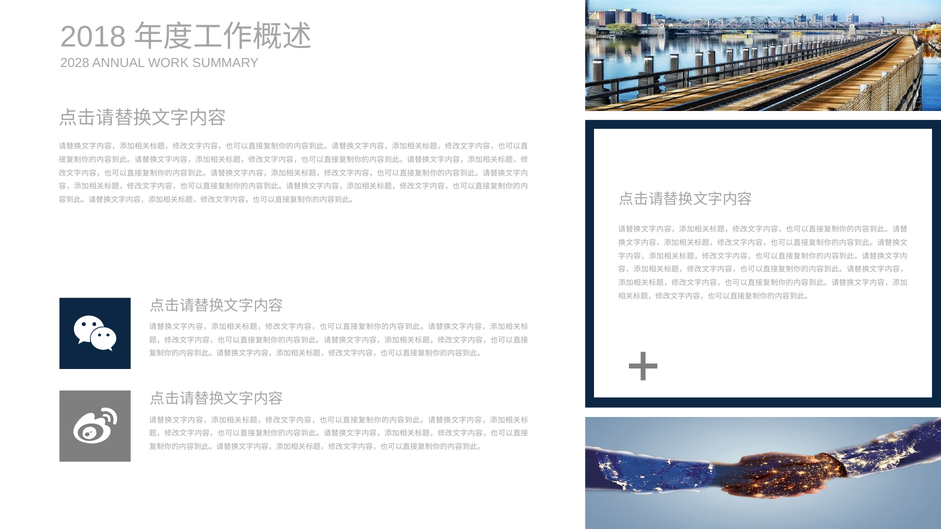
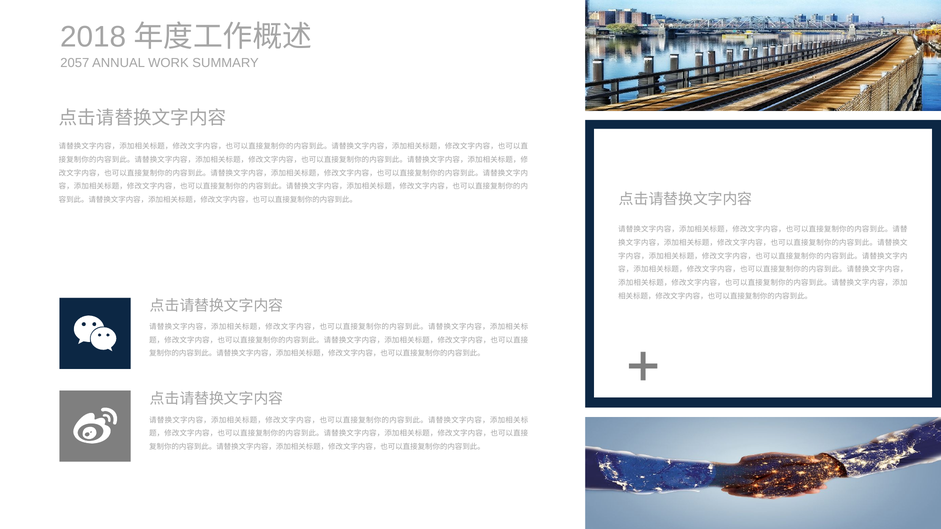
2028: 2028 -> 2057 (75, 63)
